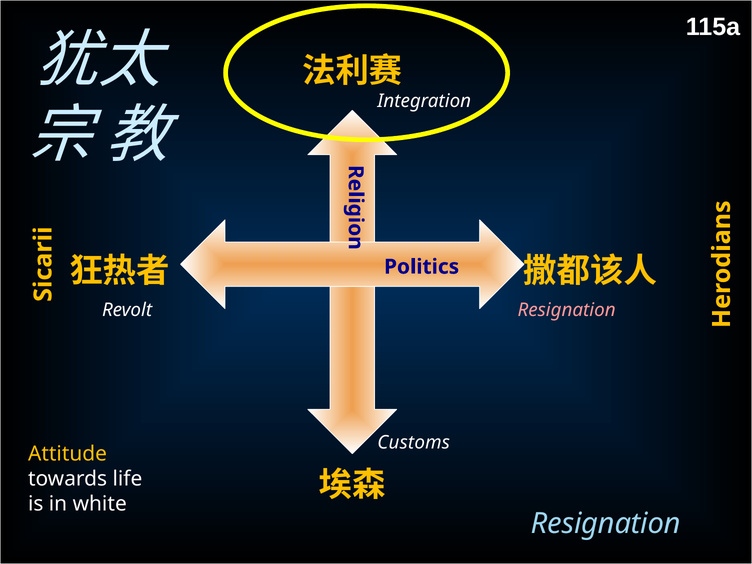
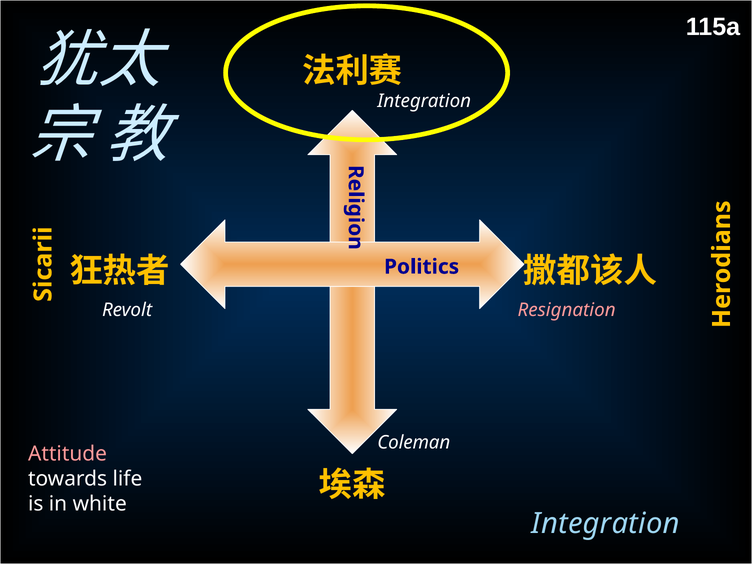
Customs: Customs -> Coleman (414, 443)
Attitude colour: yellow -> pink (68, 454)
Resignation: Resignation -> Integration (606, 524)
